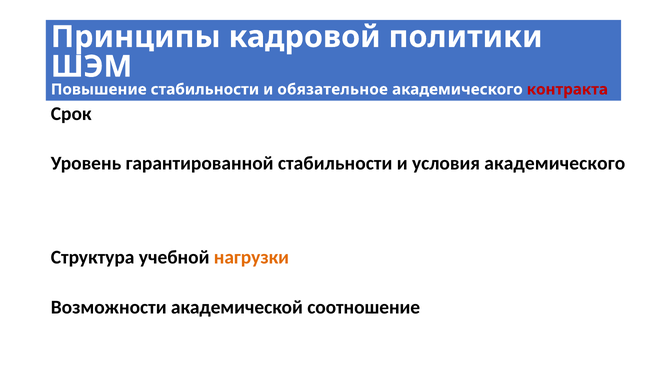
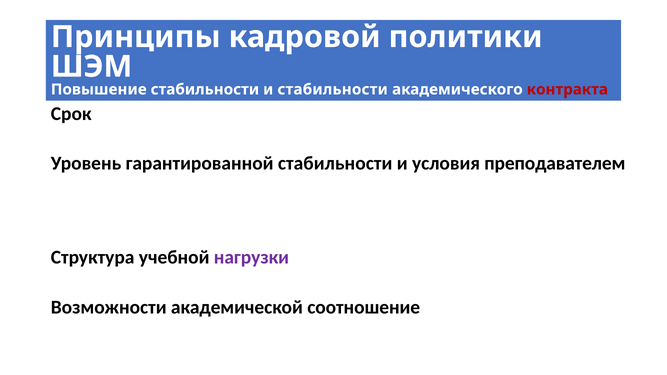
и обязательное: обязательное -> стабильности (333, 89)
условия академического: академического -> преподавателем (555, 164)
нагрузки colour: orange -> purple (251, 257)
